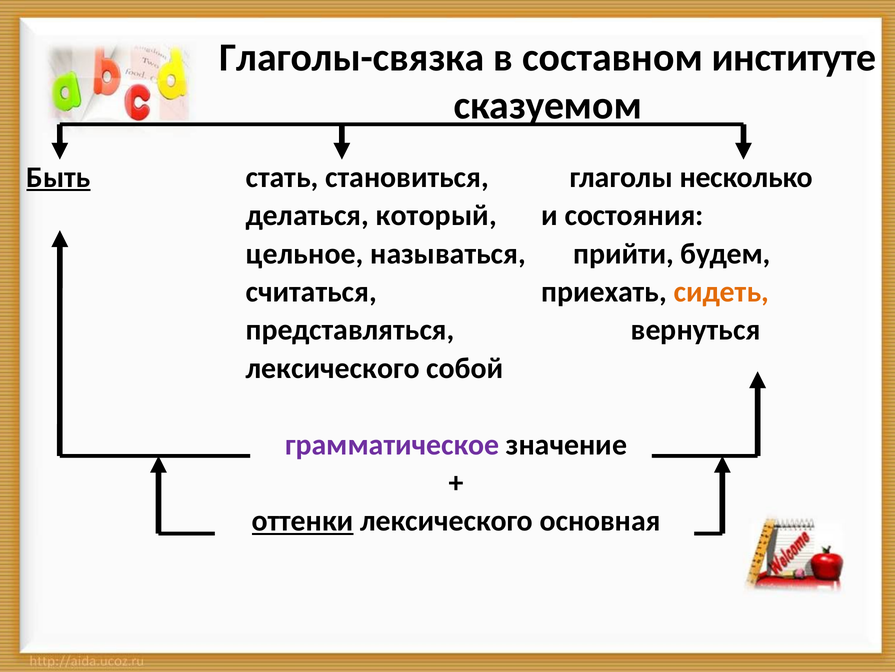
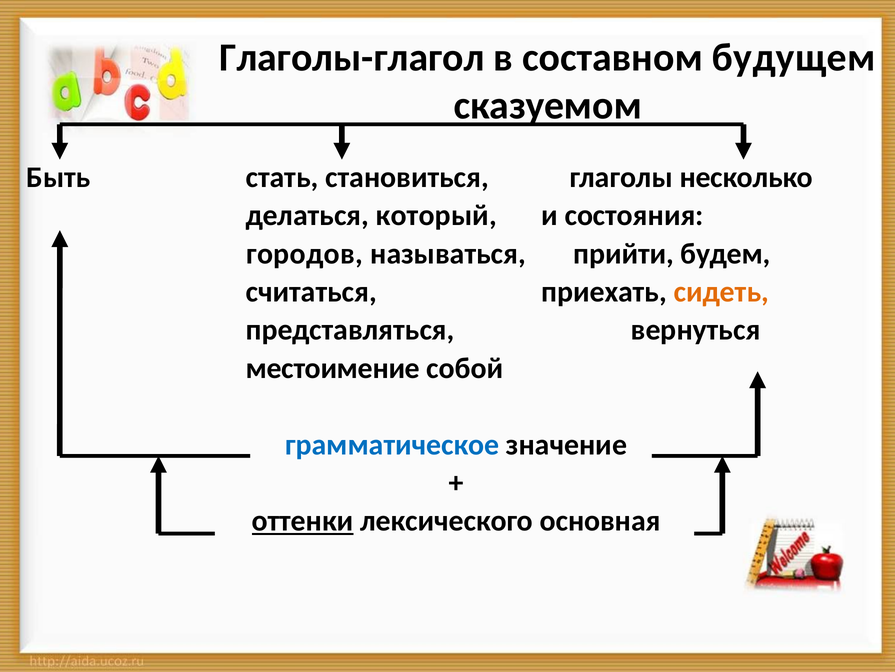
Глаголы-связка: Глаголы-связка -> Глаголы-глагол (352, 57)
институте: институте -> будущем (794, 57)
Быть underline: present -> none (59, 177)
цельное: цельное -> городов (304, 253)
лексического: лексического -> местоимение (333, 368)
грамматическое colour: purple -> blue (392, 444)
